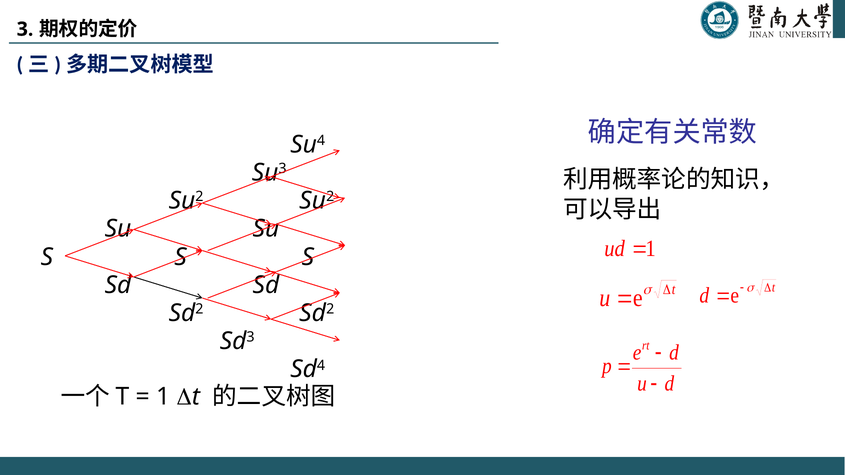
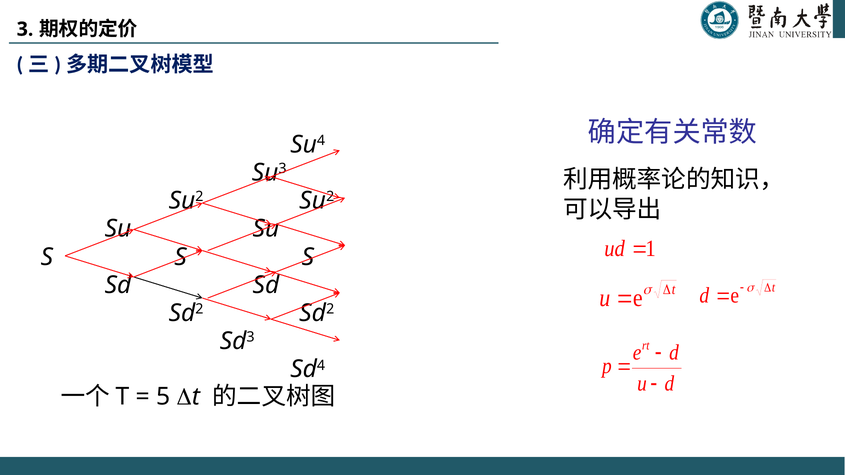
1: 1 -> 5 (163, 397)
